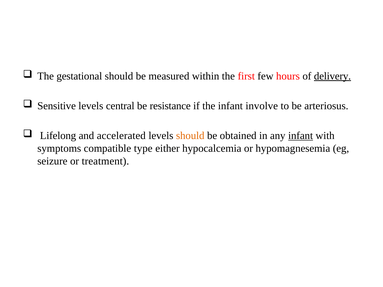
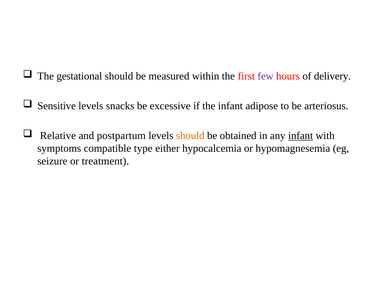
few colour: black -> purple (265, 76)
delivery underline: present -> none (332, 76)
central: central -> snacks (120, 106)
resistance: resistance -> excessive (170, 106)
involve: involve -> adipose (262, 106)
Lifelong: Lifelong -> Relative (58, 136)
accelerated: accelerated -> postpartum (121, 136)
